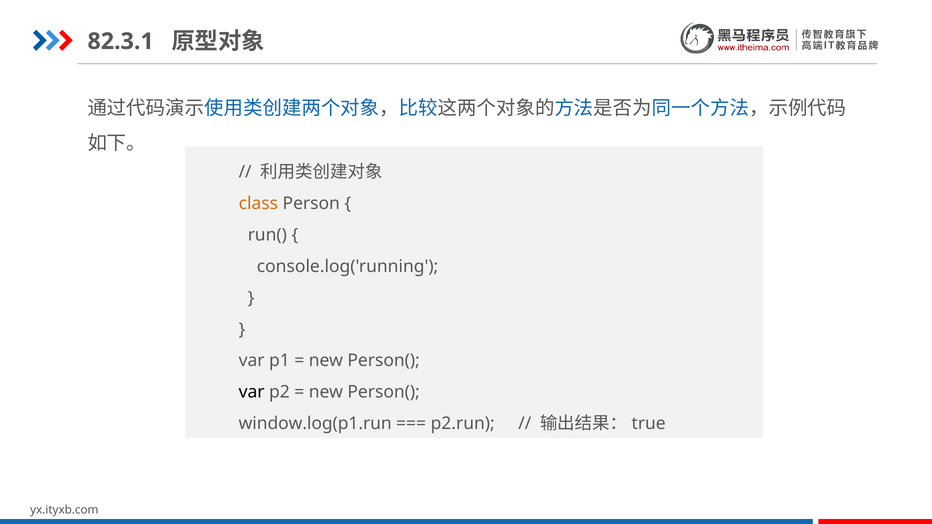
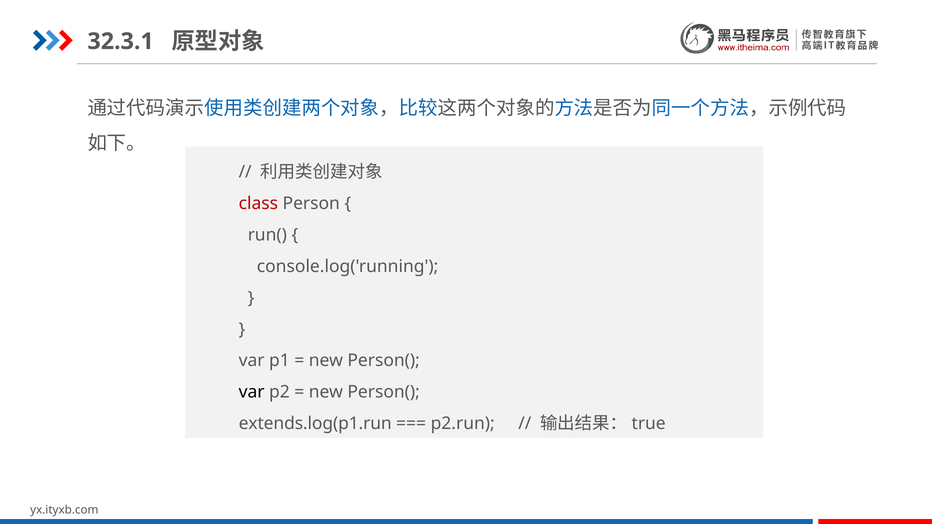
82.3.1: 82.3.1 -> 32.3.1 (121, 41)
class colour: orange -> red (258, 204)
window.log(p1.run: window.log(p1.run -> extends.log(p1.run (315, 424)
